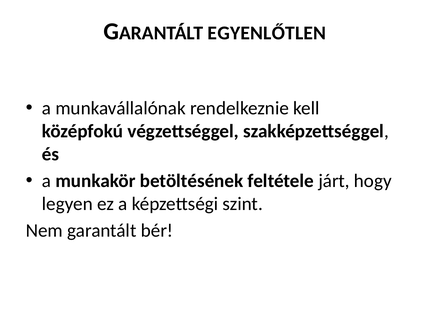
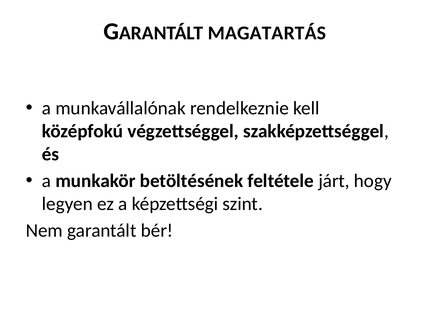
EGYENLŐTLEN: EGYENLŐTLEN -> MAGATARTÁS (267, 33)
